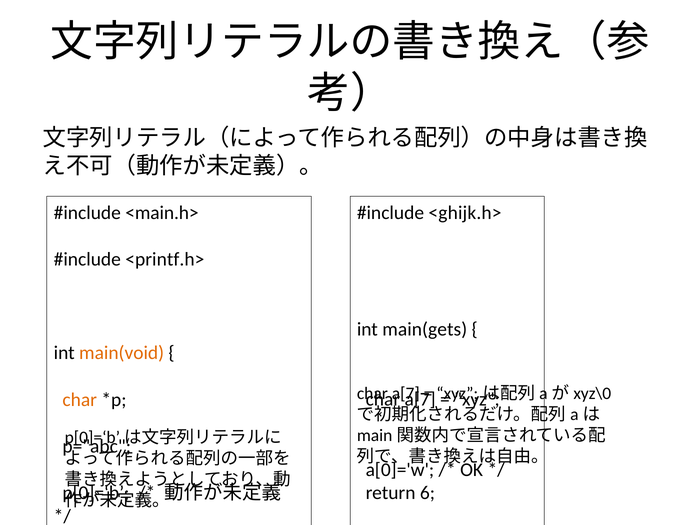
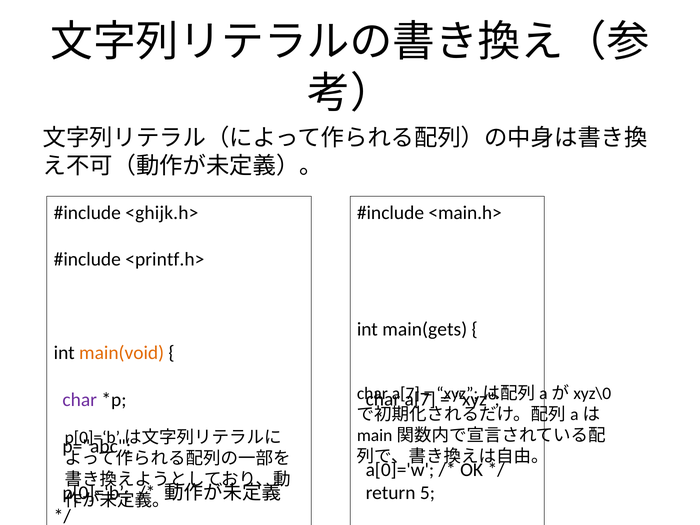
<ghijk.h>: <ghijk.h> -> <main.h> (465, 213)
<main.h>: <main.h> -> <ghijk.h> (162, 213)
char colour: orange -> purple (80, 400)
6: 6 -> 5 (427, 493)
